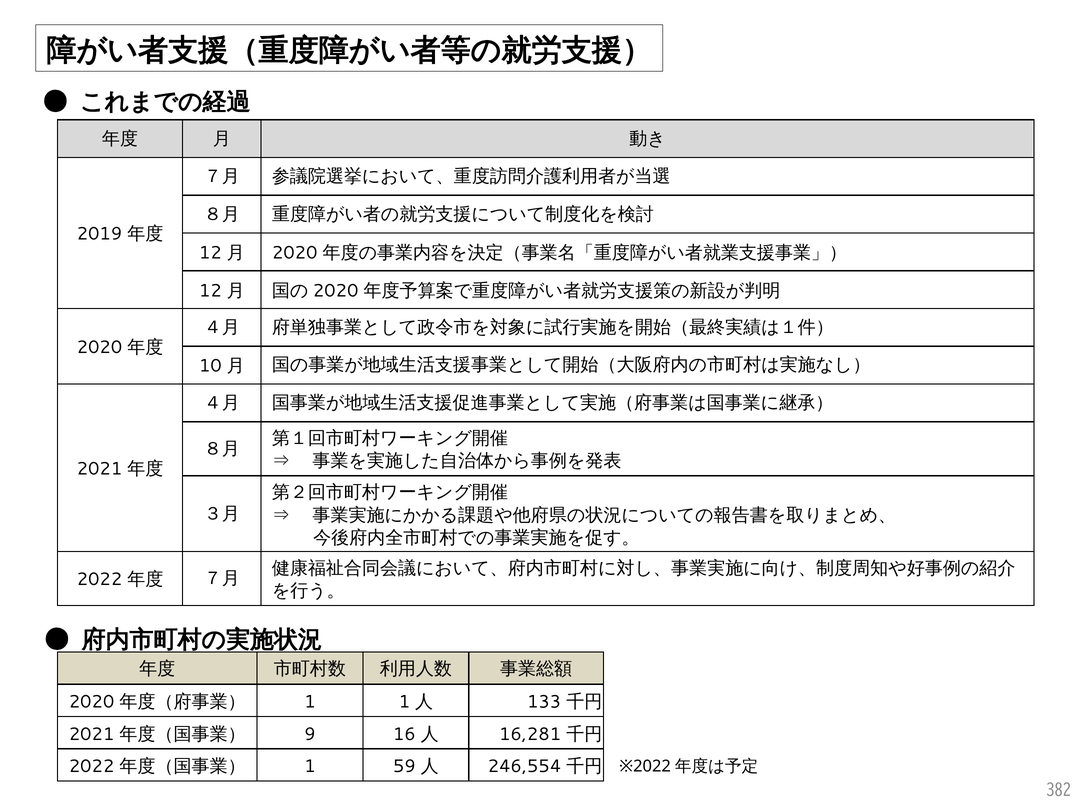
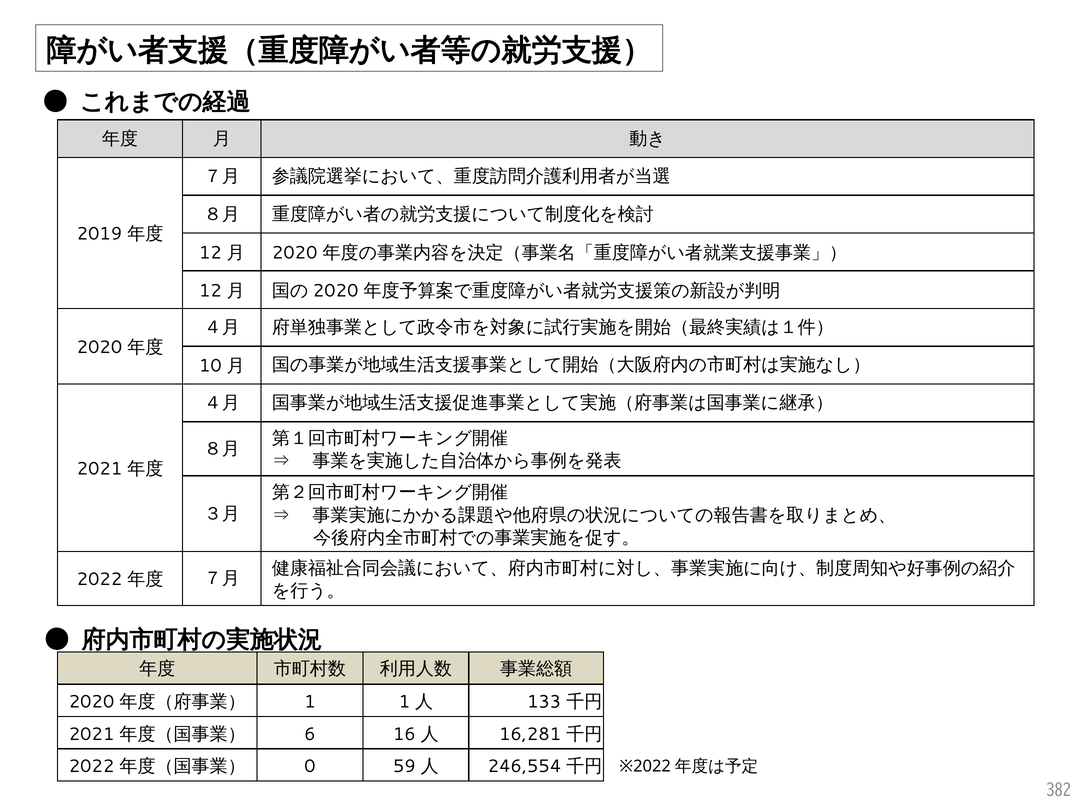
9: 9 -> 6 (310, 735)
1: 1 -> 0 (310, 767)
